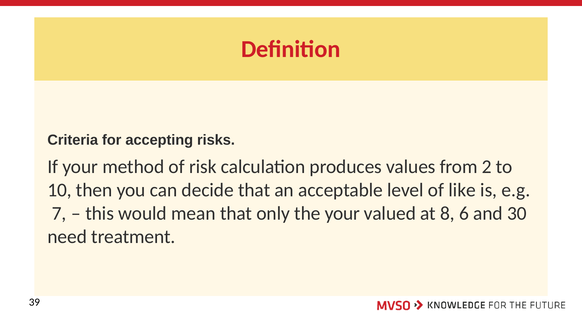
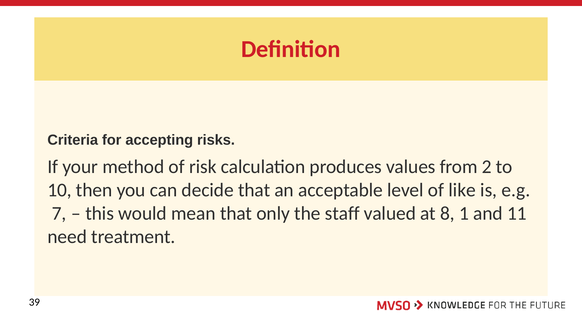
the your: your -> staff (342, 213)
6: 6 -> 1 (464, 213)
30: 30 -> 11 (517, 213)
